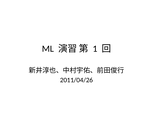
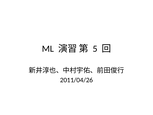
1: 1 -> 5 (95, 49)
